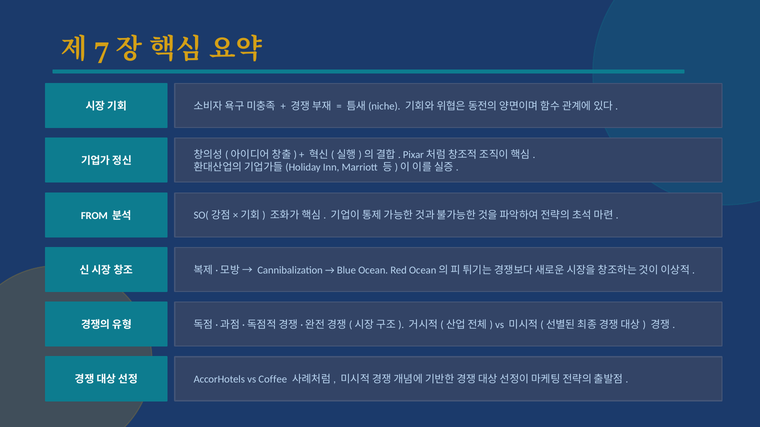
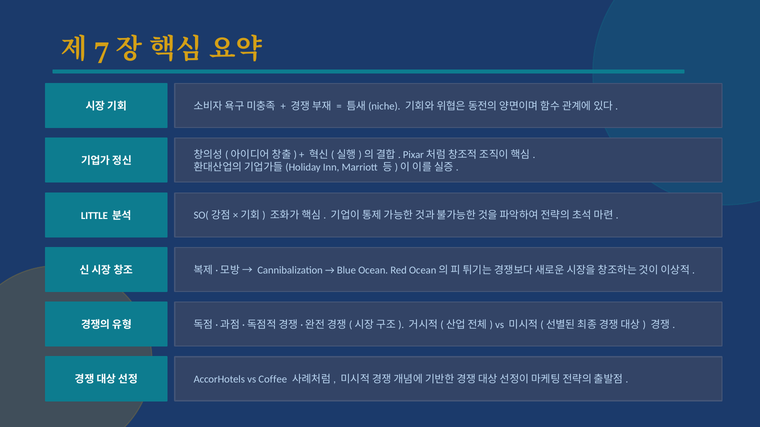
FROM: FROM -> LITTLE (94, 216)
